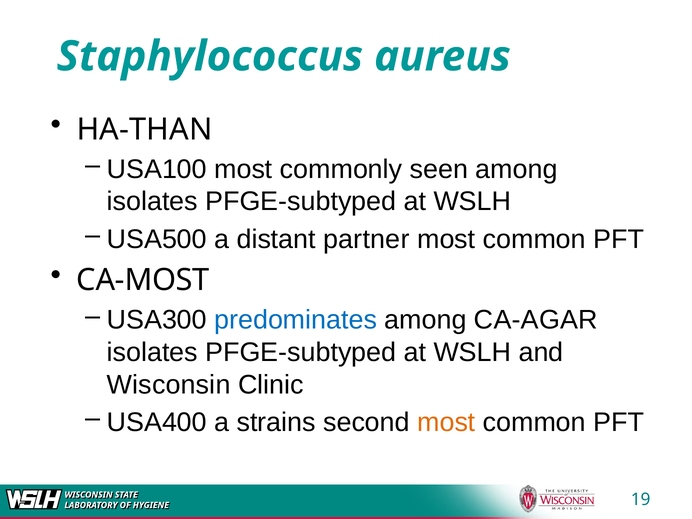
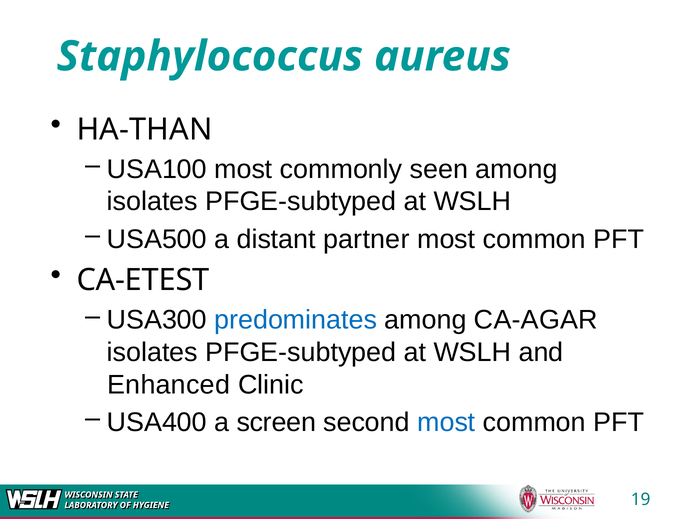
CA-MOST: CA-MOST -> CA-ETEST (143, 280)
Wisconsin: Wisconsin -> Enhanced (169, 385)
strains: strains -> screen (276, 422)
most colour: orange -> blue (446, 422)
